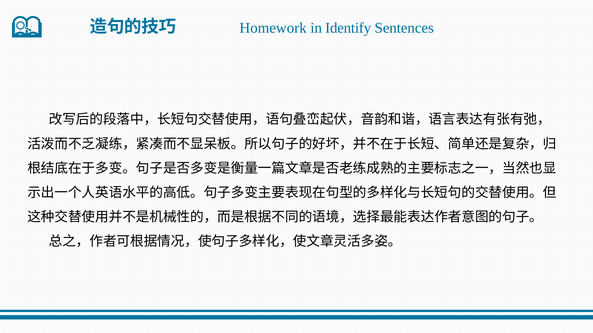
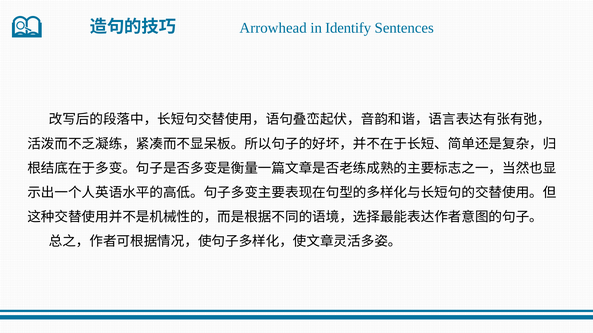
Homework: Homework -> Arrowhead (273, 28)
